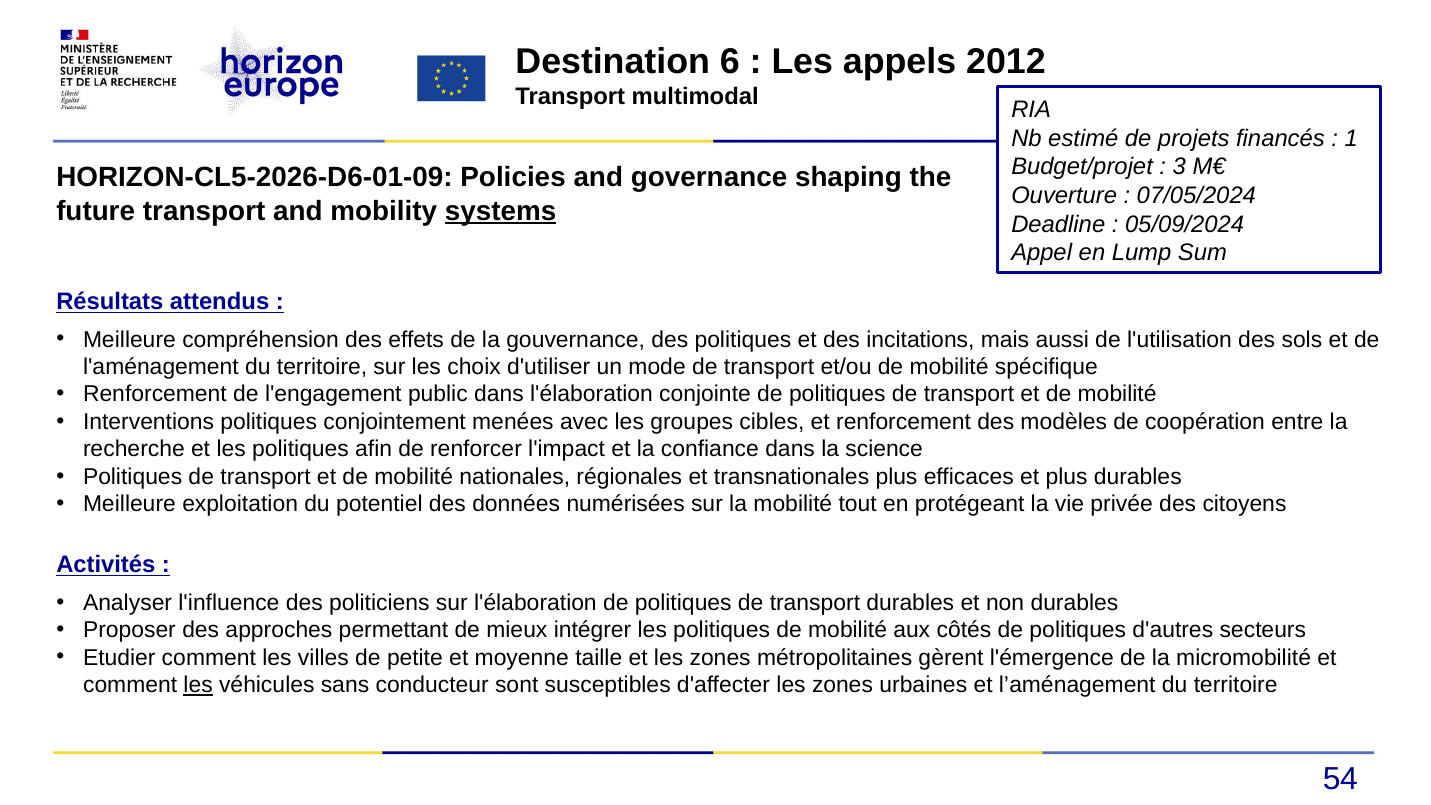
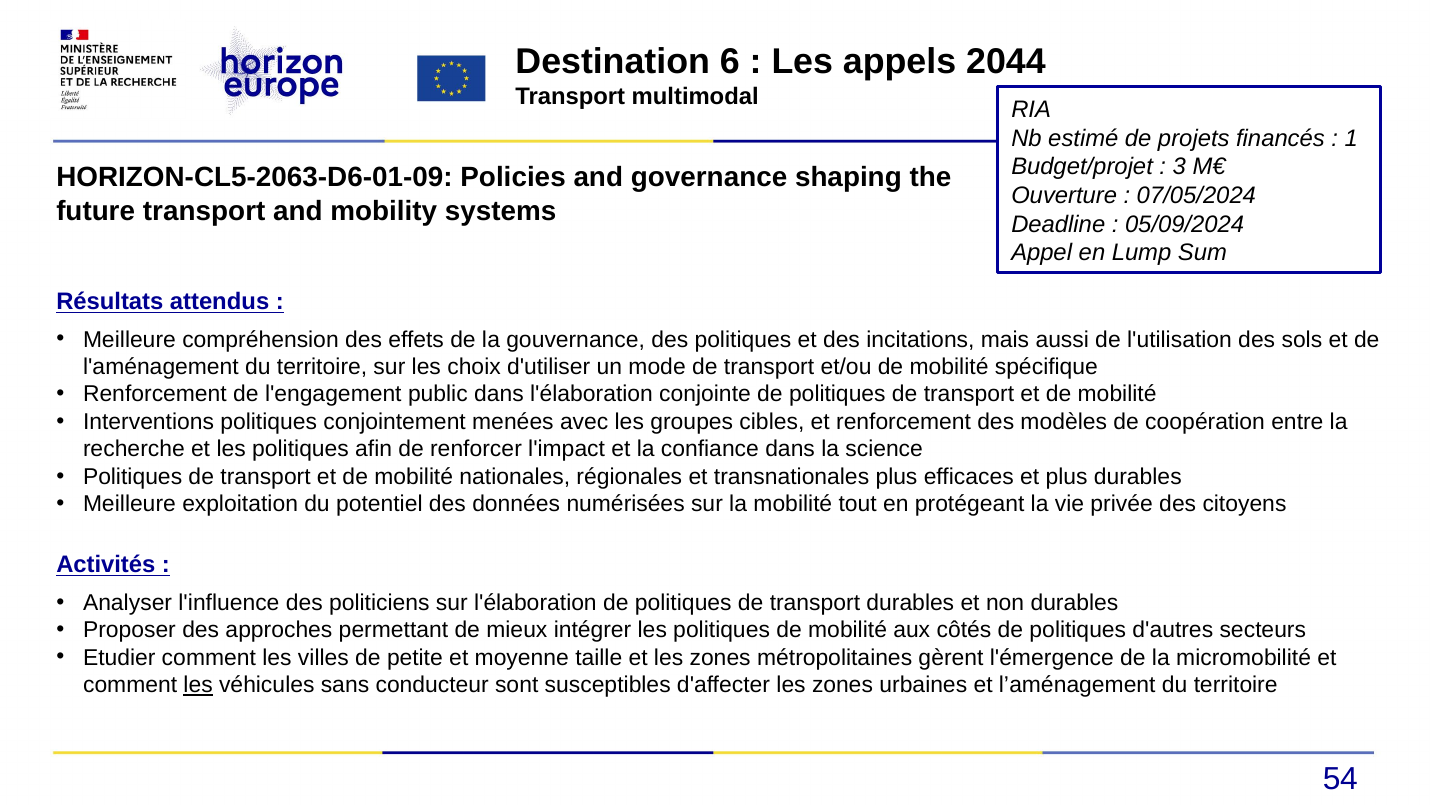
2012: 2012 -> 2044 (1006, 61)
HORIZON-CL5-2026-D6-01-09: HORIZON-CL5-2026-D6-01-09 -> HORIZON-CL5-2063-D6-01-09 (255, 178)
systems underline: present -> none (501, 211)
